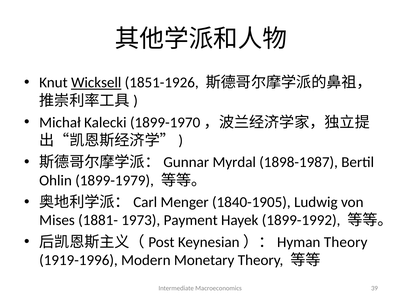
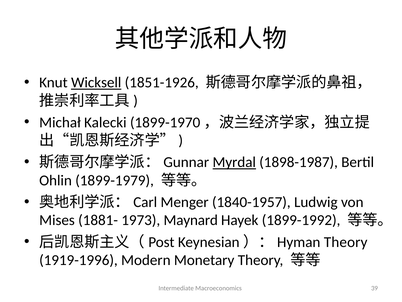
Myrdal underline: none -> present (234, 162)
1840-1905: 1840-1905 -> 1840-1957 (251, 202)
Payment: Payment -> Maynard (191, 220)
